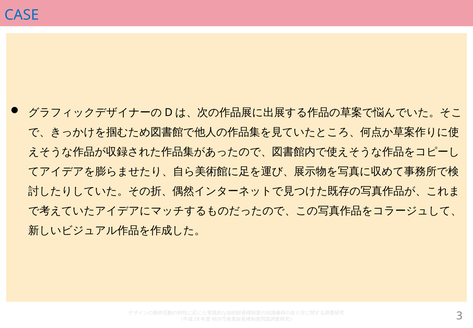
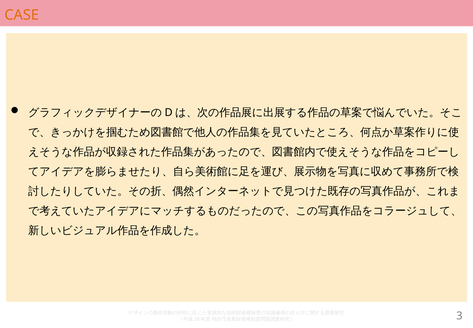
CASE colour: blue -> orange (22, 15)
